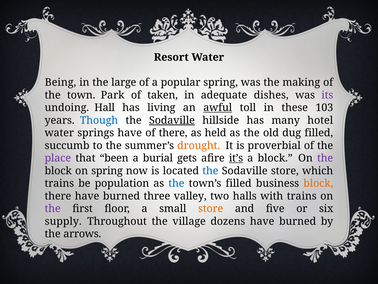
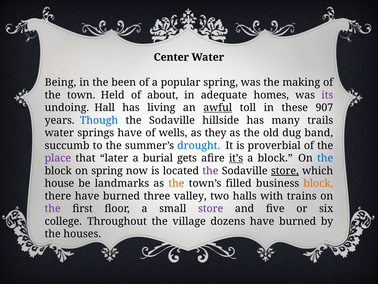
Resort: Resort -> Center (171, 57)
large: large -> been (124, 82)
Park: Park -> Held (113, 95)
taken: taken -> about (163, 95)
dishes: dishes -> homes (271, 95)
103: 103 -> 907 (324, 108)
Sodaville underline: present -> none (172, 120)
hotel: hotel -> trails (320, 120)
of there: there -> wells (173, 133)
held: held -> they (216, 133)
dug filled: filled -> band (319, 133)
drought colour: orange -> blue (199, 145)
been: been -> later (114, 158)
the colour: purple -> blue (325, 158)
the colour: blue -> purple (210, 171)
store underline: none -> present (285, 171)
trains: trains -> house (59, 183)
population: population -> landmarks (122, 183)
the colour: blue -> orange (176, 183)
store colour: orange -> purple (211, 208)
supply: supply -> college (63, 221)
arrows: arrows -> houses (82, 234)
